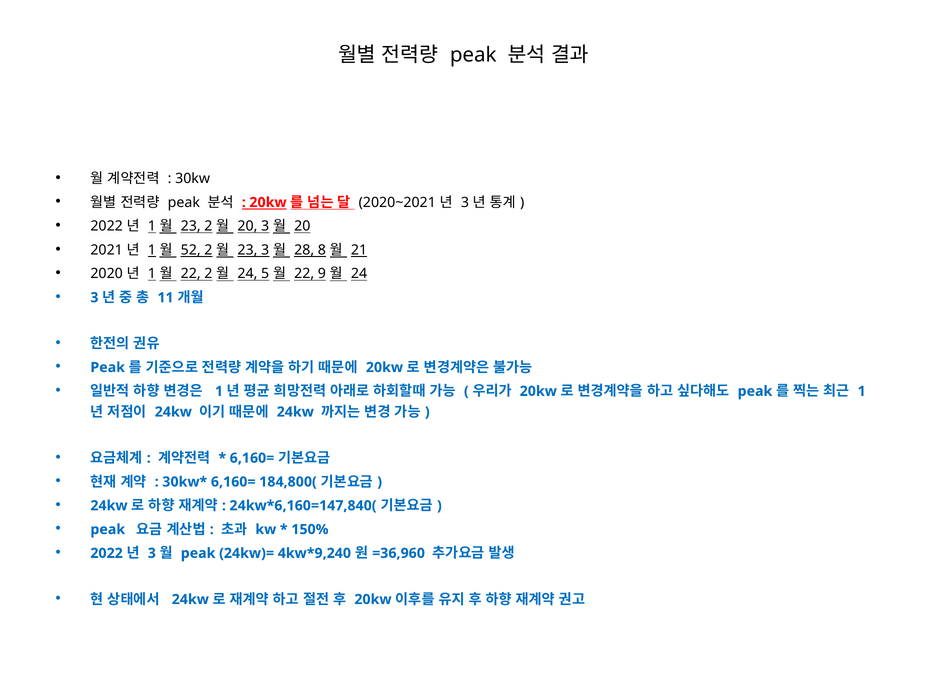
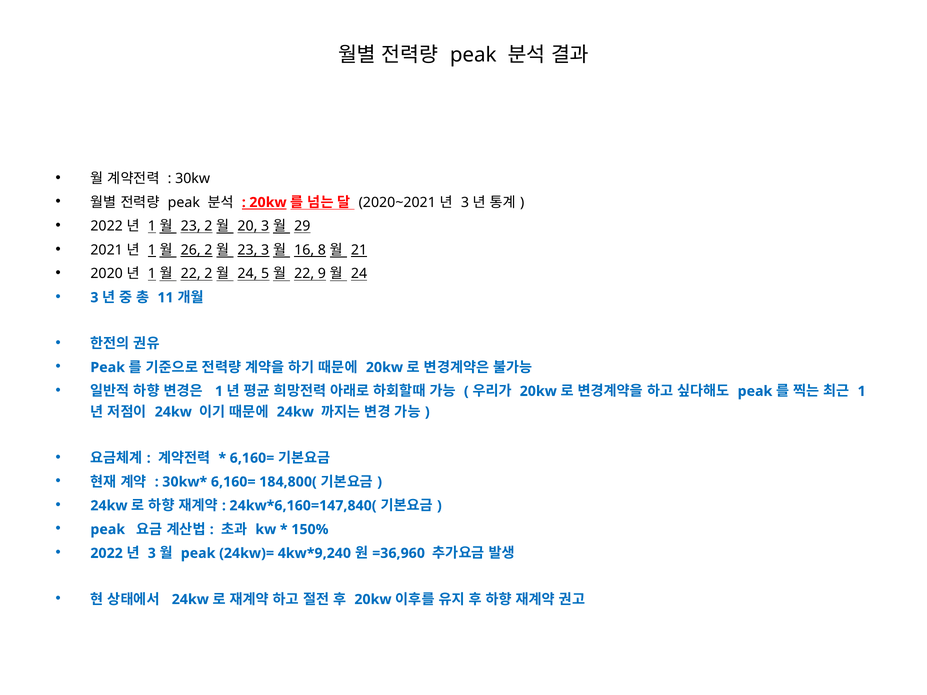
20: 20 -> 29 (302, 226)
52: 52 -> 26 (191, 250)
28: 28 -> 16 (304, 250)
